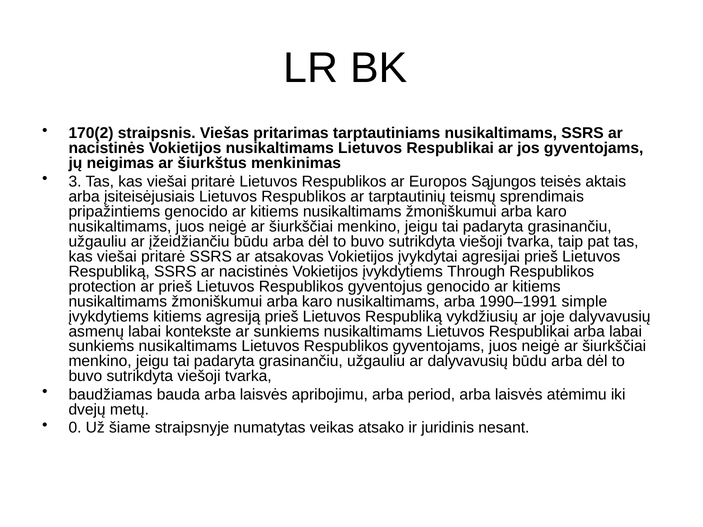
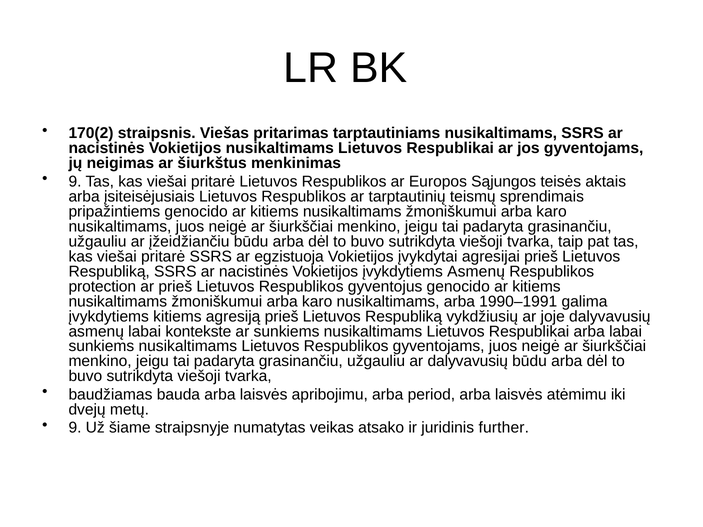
3: 3 -> 9 (75, 182)
atsakovas: atsakovas -> egzistuoja (289, 257)
įvykdytiems Through: Through -> Asmenų (476, 272)
simple: simple -> galima (584, 302)
0: 0 -> 9 (75, 428)
nesant: nesant -> further (504, 428)
